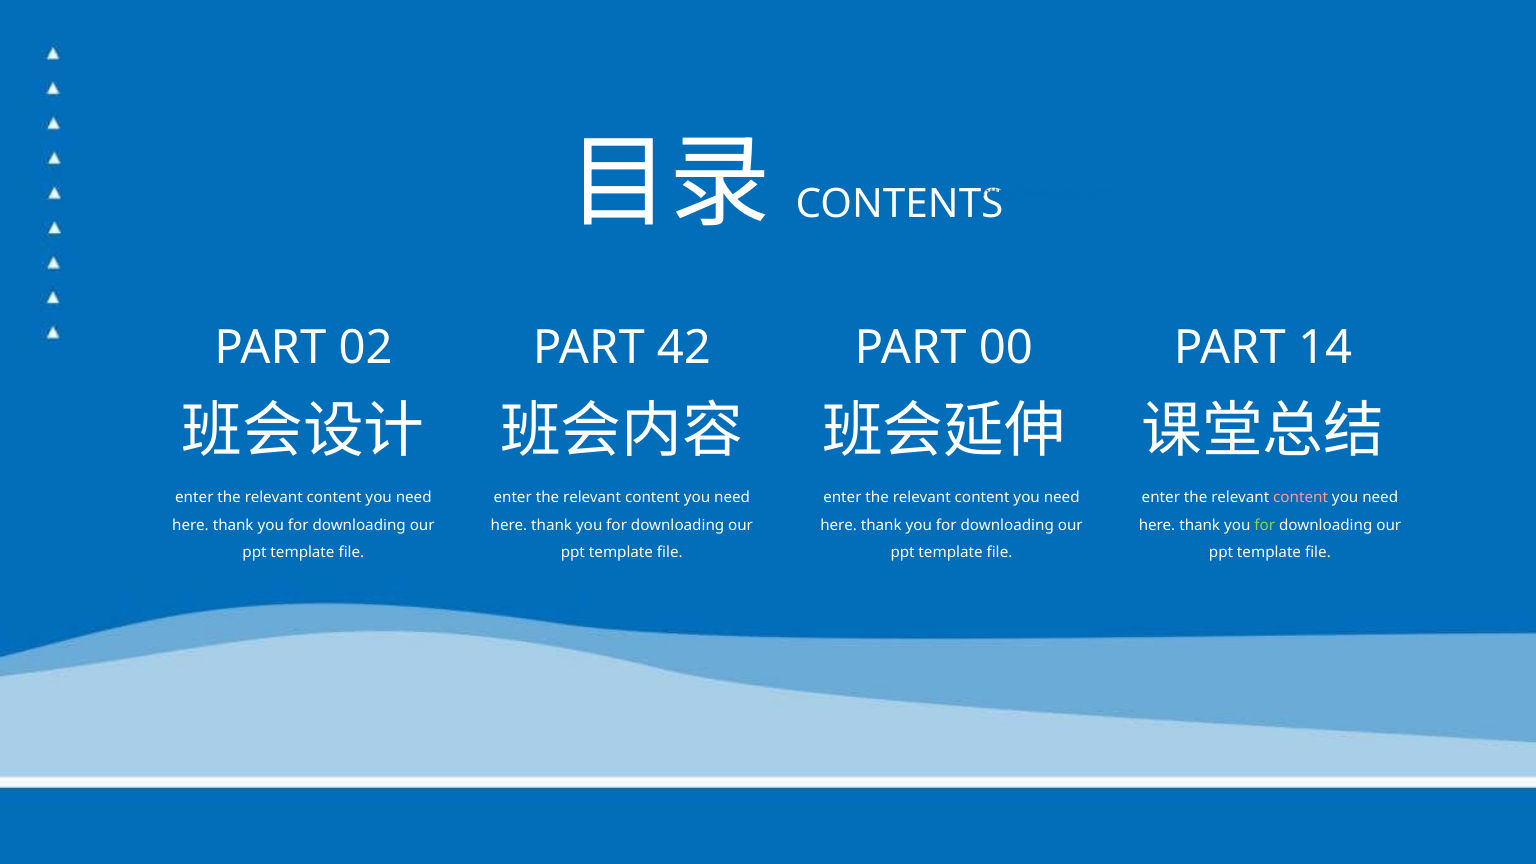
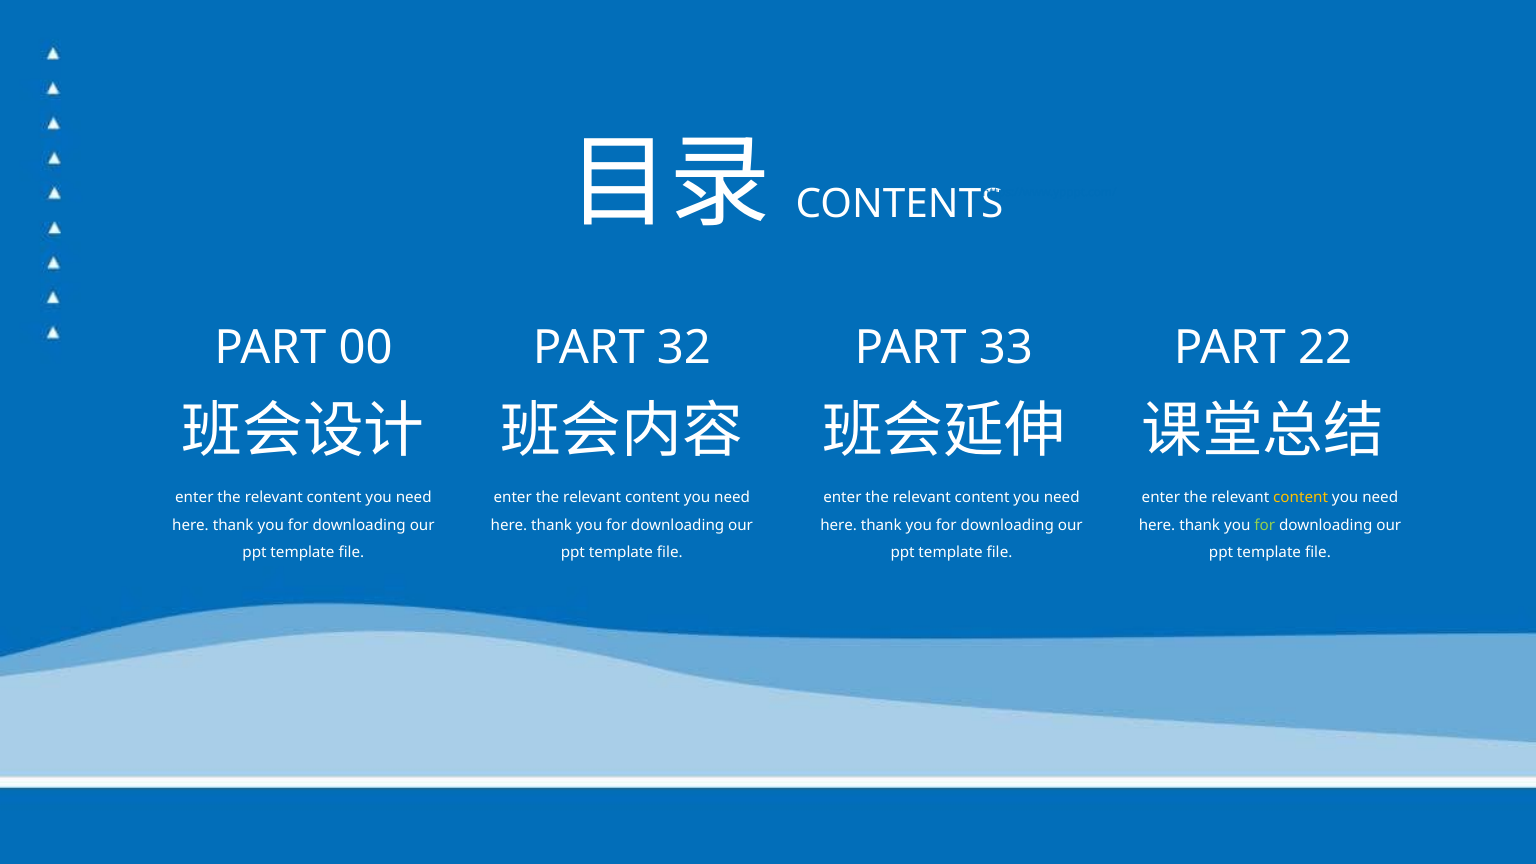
02: 02 -> 00 (366, 348)
42: 42 -> 32 (684, 348)
00: 00 -> 33 (1006, 348)
14: 14 -> 22 (1325, 348)
content colour: pink -> yellow (1301, 498)
